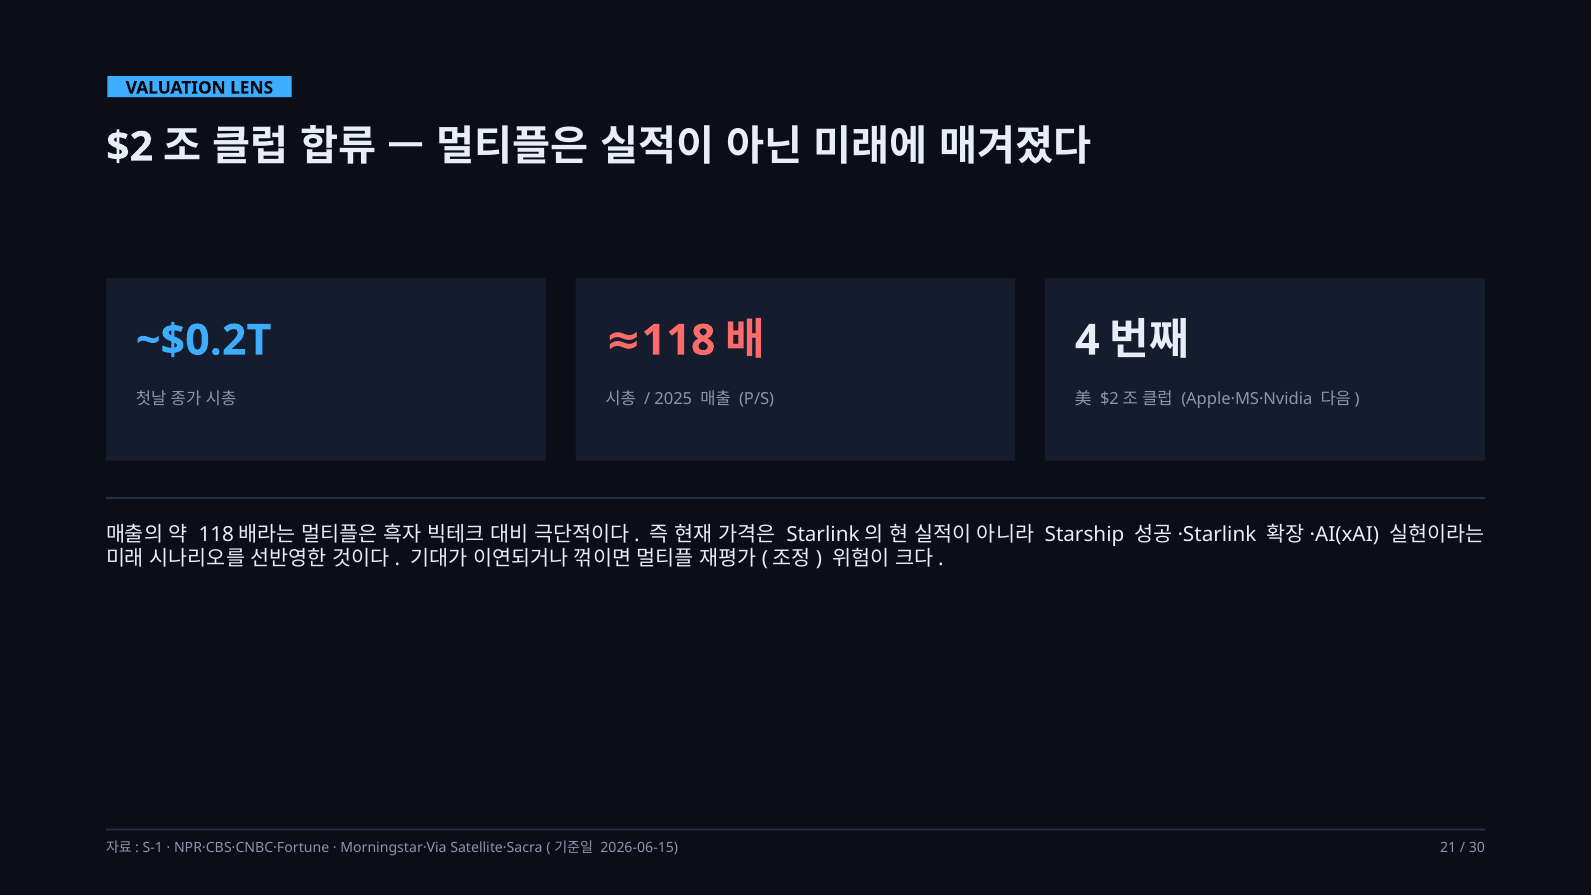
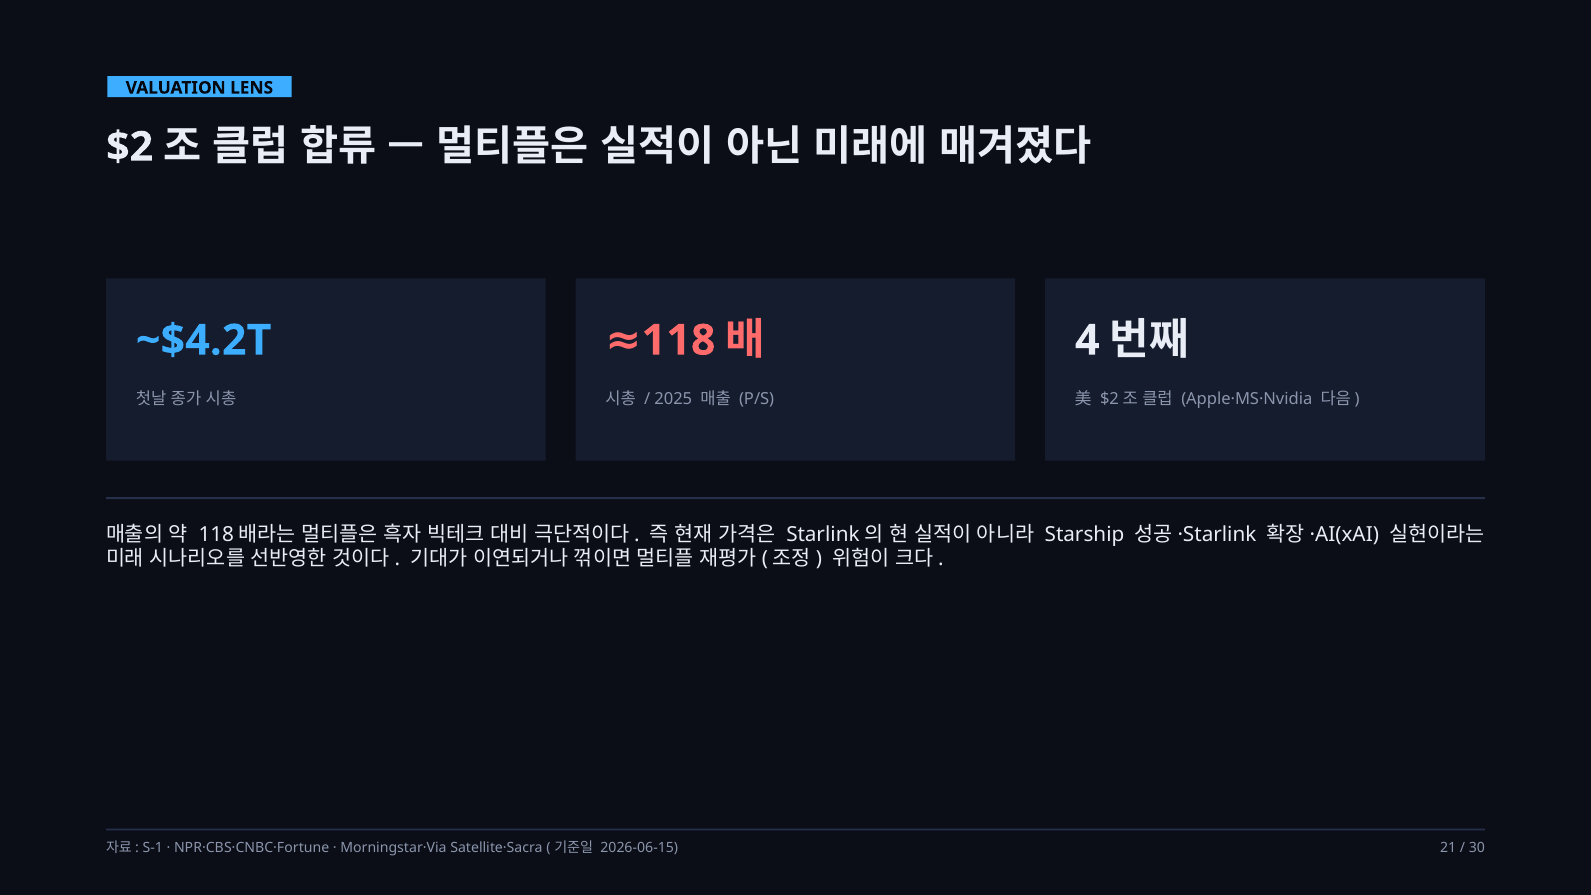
~$0.2T: ~$0.2T -> ~$4.2T (204, 340)
